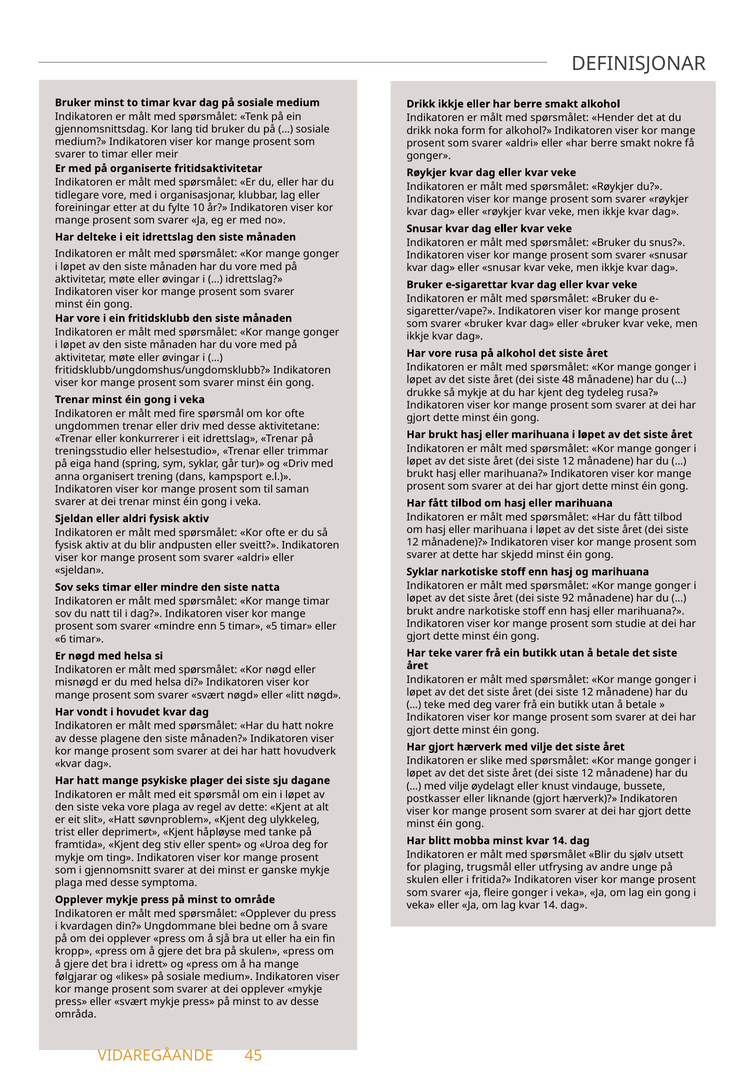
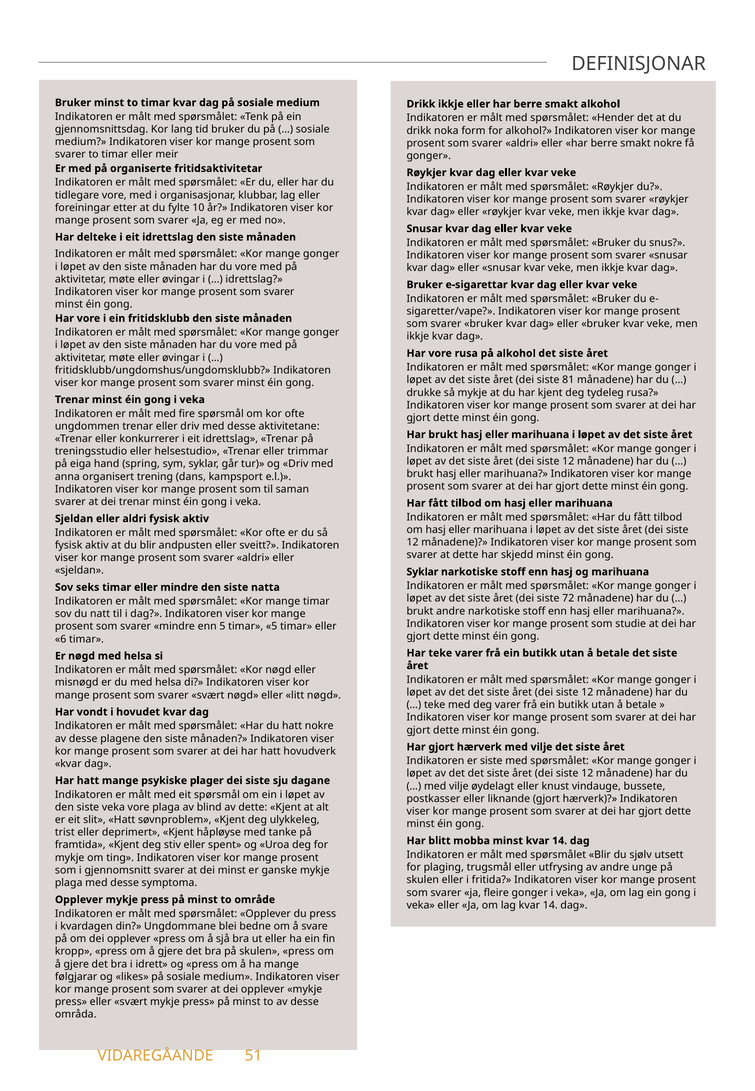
48: 48 -> 81 (568, 380)
92: 92 -> 72 (568, 598)
er slike: slike -> siste (491, 761)
regel: regel -> blind (209, 807)
45: 45 -> 51 (254, 1055)
